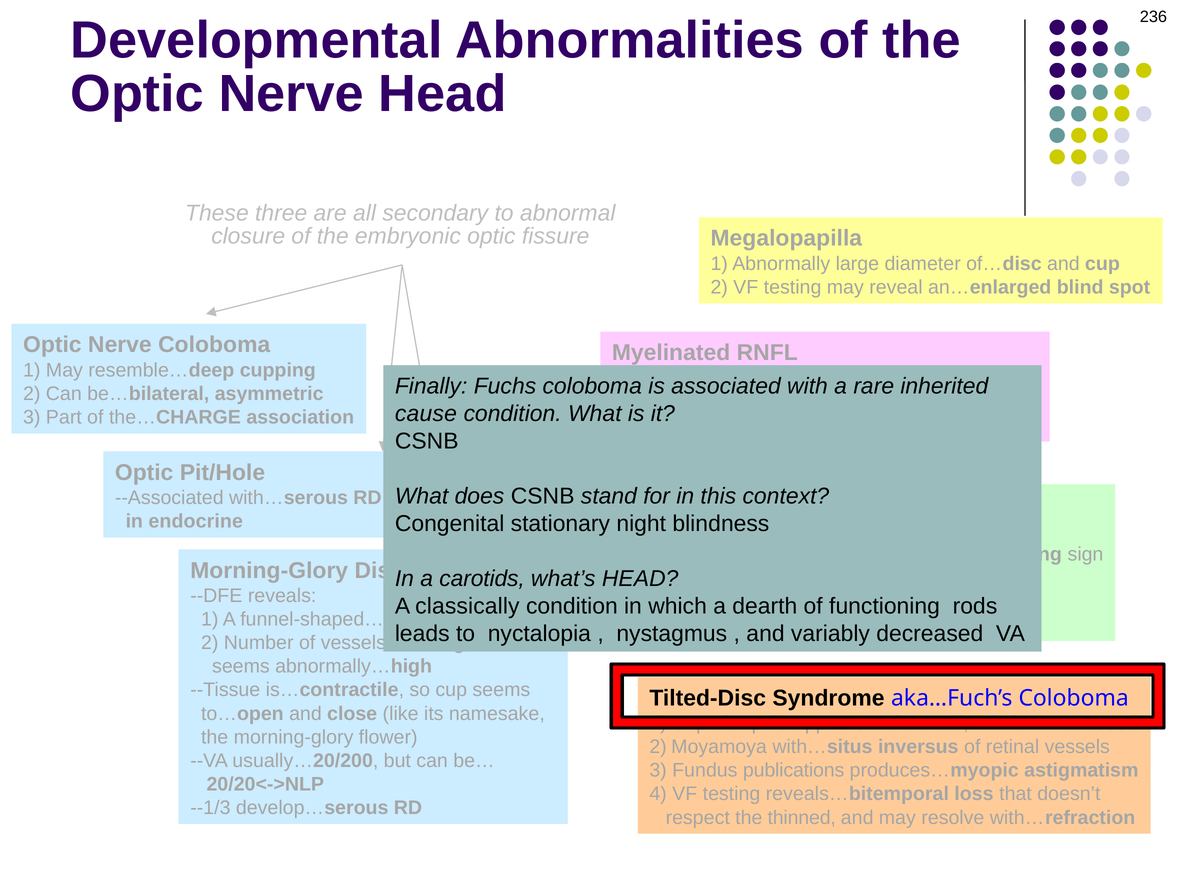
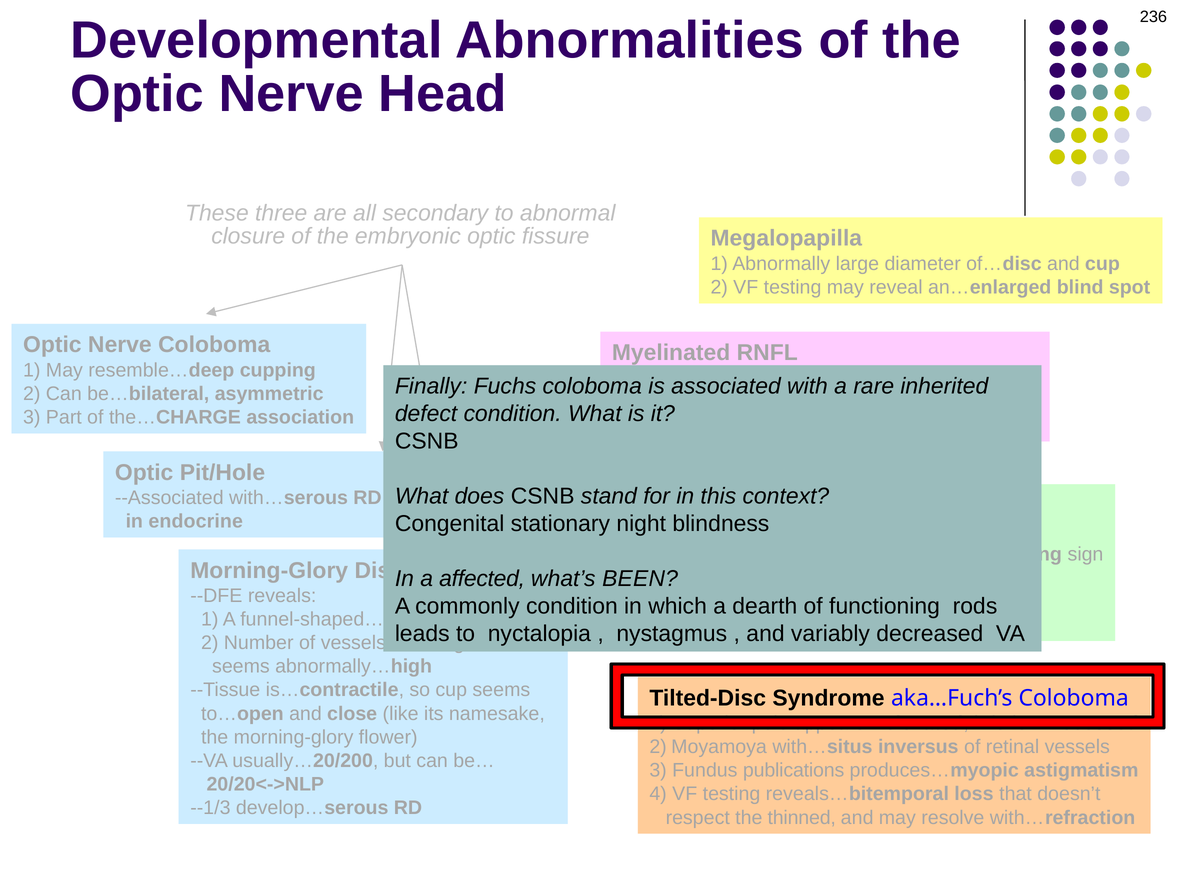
cause: cause -> defect (426, 414)
carotids: carotids -> affected (482, 579)
what’s HEAD: HEAD -> BEEN (640, 579)
classically: classically -> commonly (467, 606)
